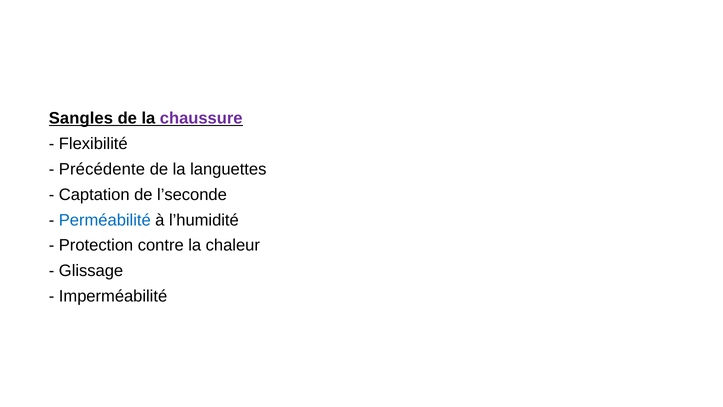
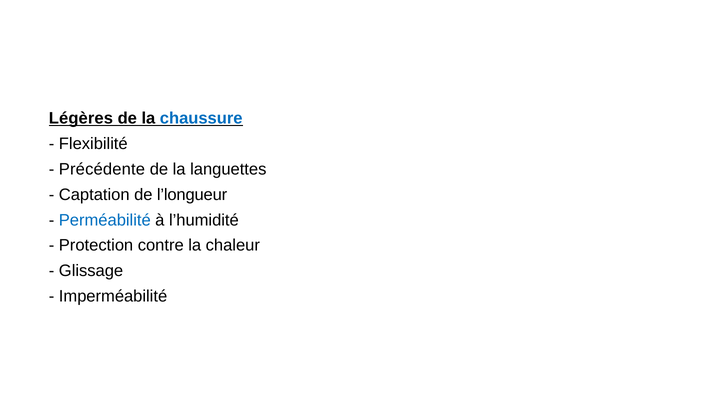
Sangles: Sangles -> Légères (81, 118)
chaussure colour: purple -> blue (201, 118)
l’seconde: l’seconde -> l’longueur (192, 194)
